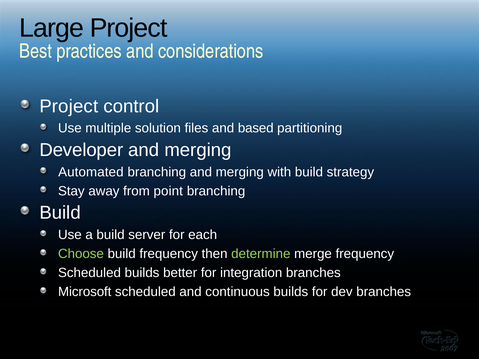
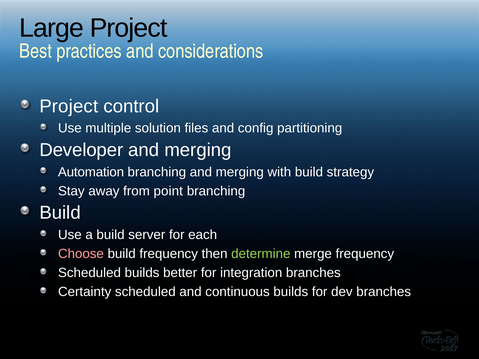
based: based -> config (256, 128)
Automated: Automated -> Automation (91, 172)
Choose colour: light green -> pink (81, 254)
Microsoft: Microsoft -> Certainty (85, 292)
